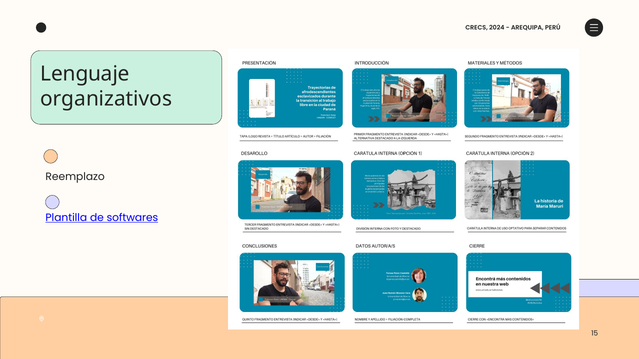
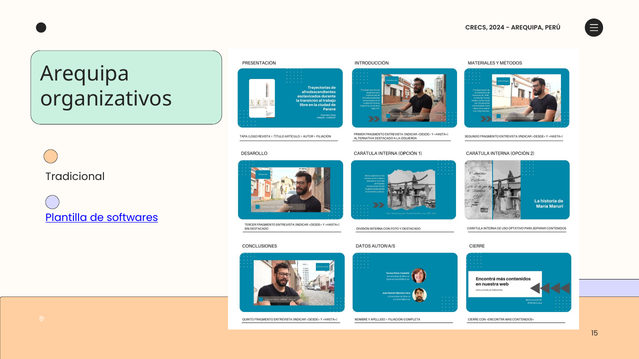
Lenguaje: Lenguaje -> Arequipa (85, 74)
Reemplazo: Reemplazo -> Tradicional (75, 177)
